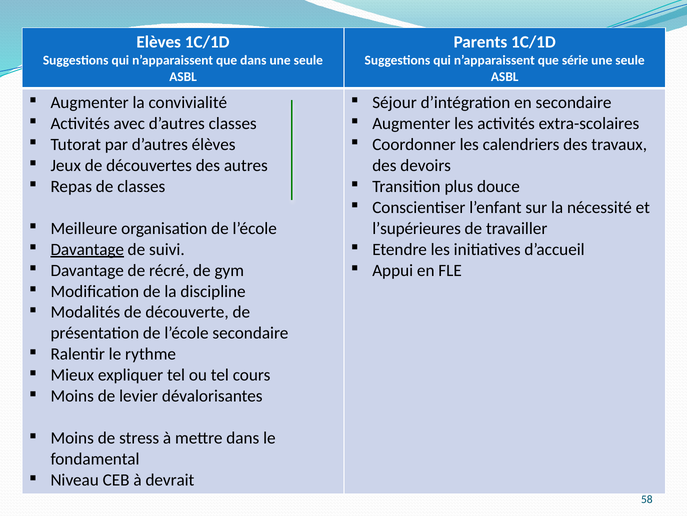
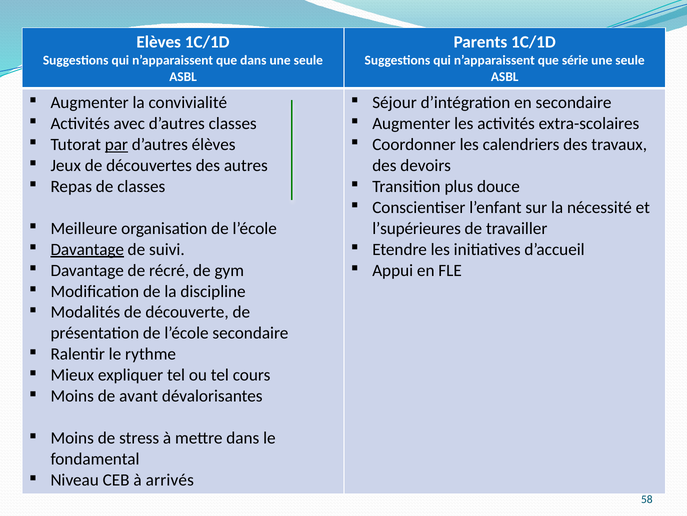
par underline: none -> present (116, 144)
levier: levier -> avant (139, 396)
devrait: devrait -> arrivés (170, 480)
